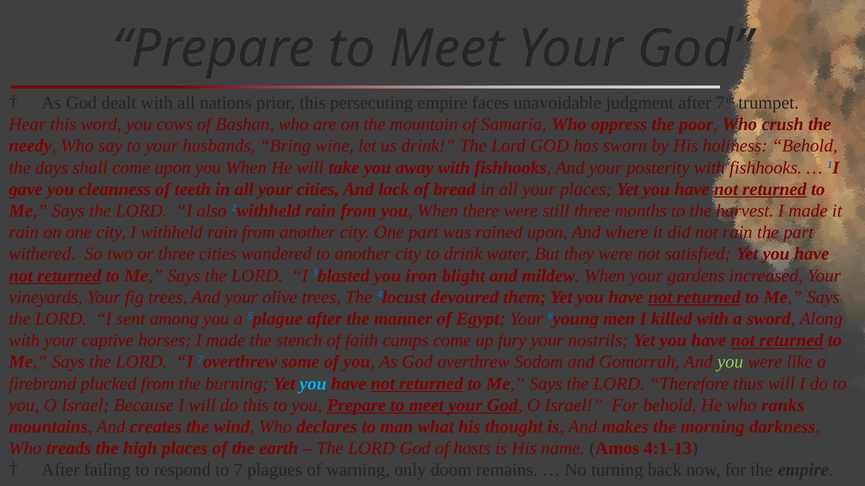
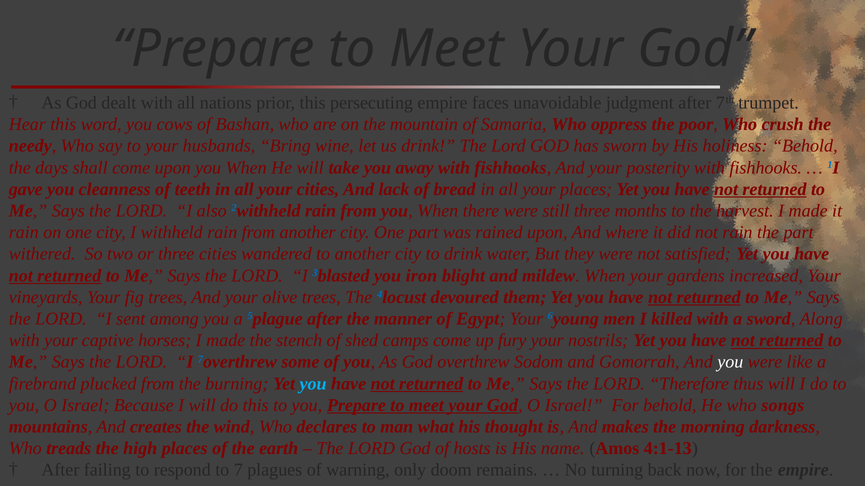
faith: faith -> shed (362, 341)
you colour: light green -> white (730, 362)
ranks: ranks -> songs (783, 406)
